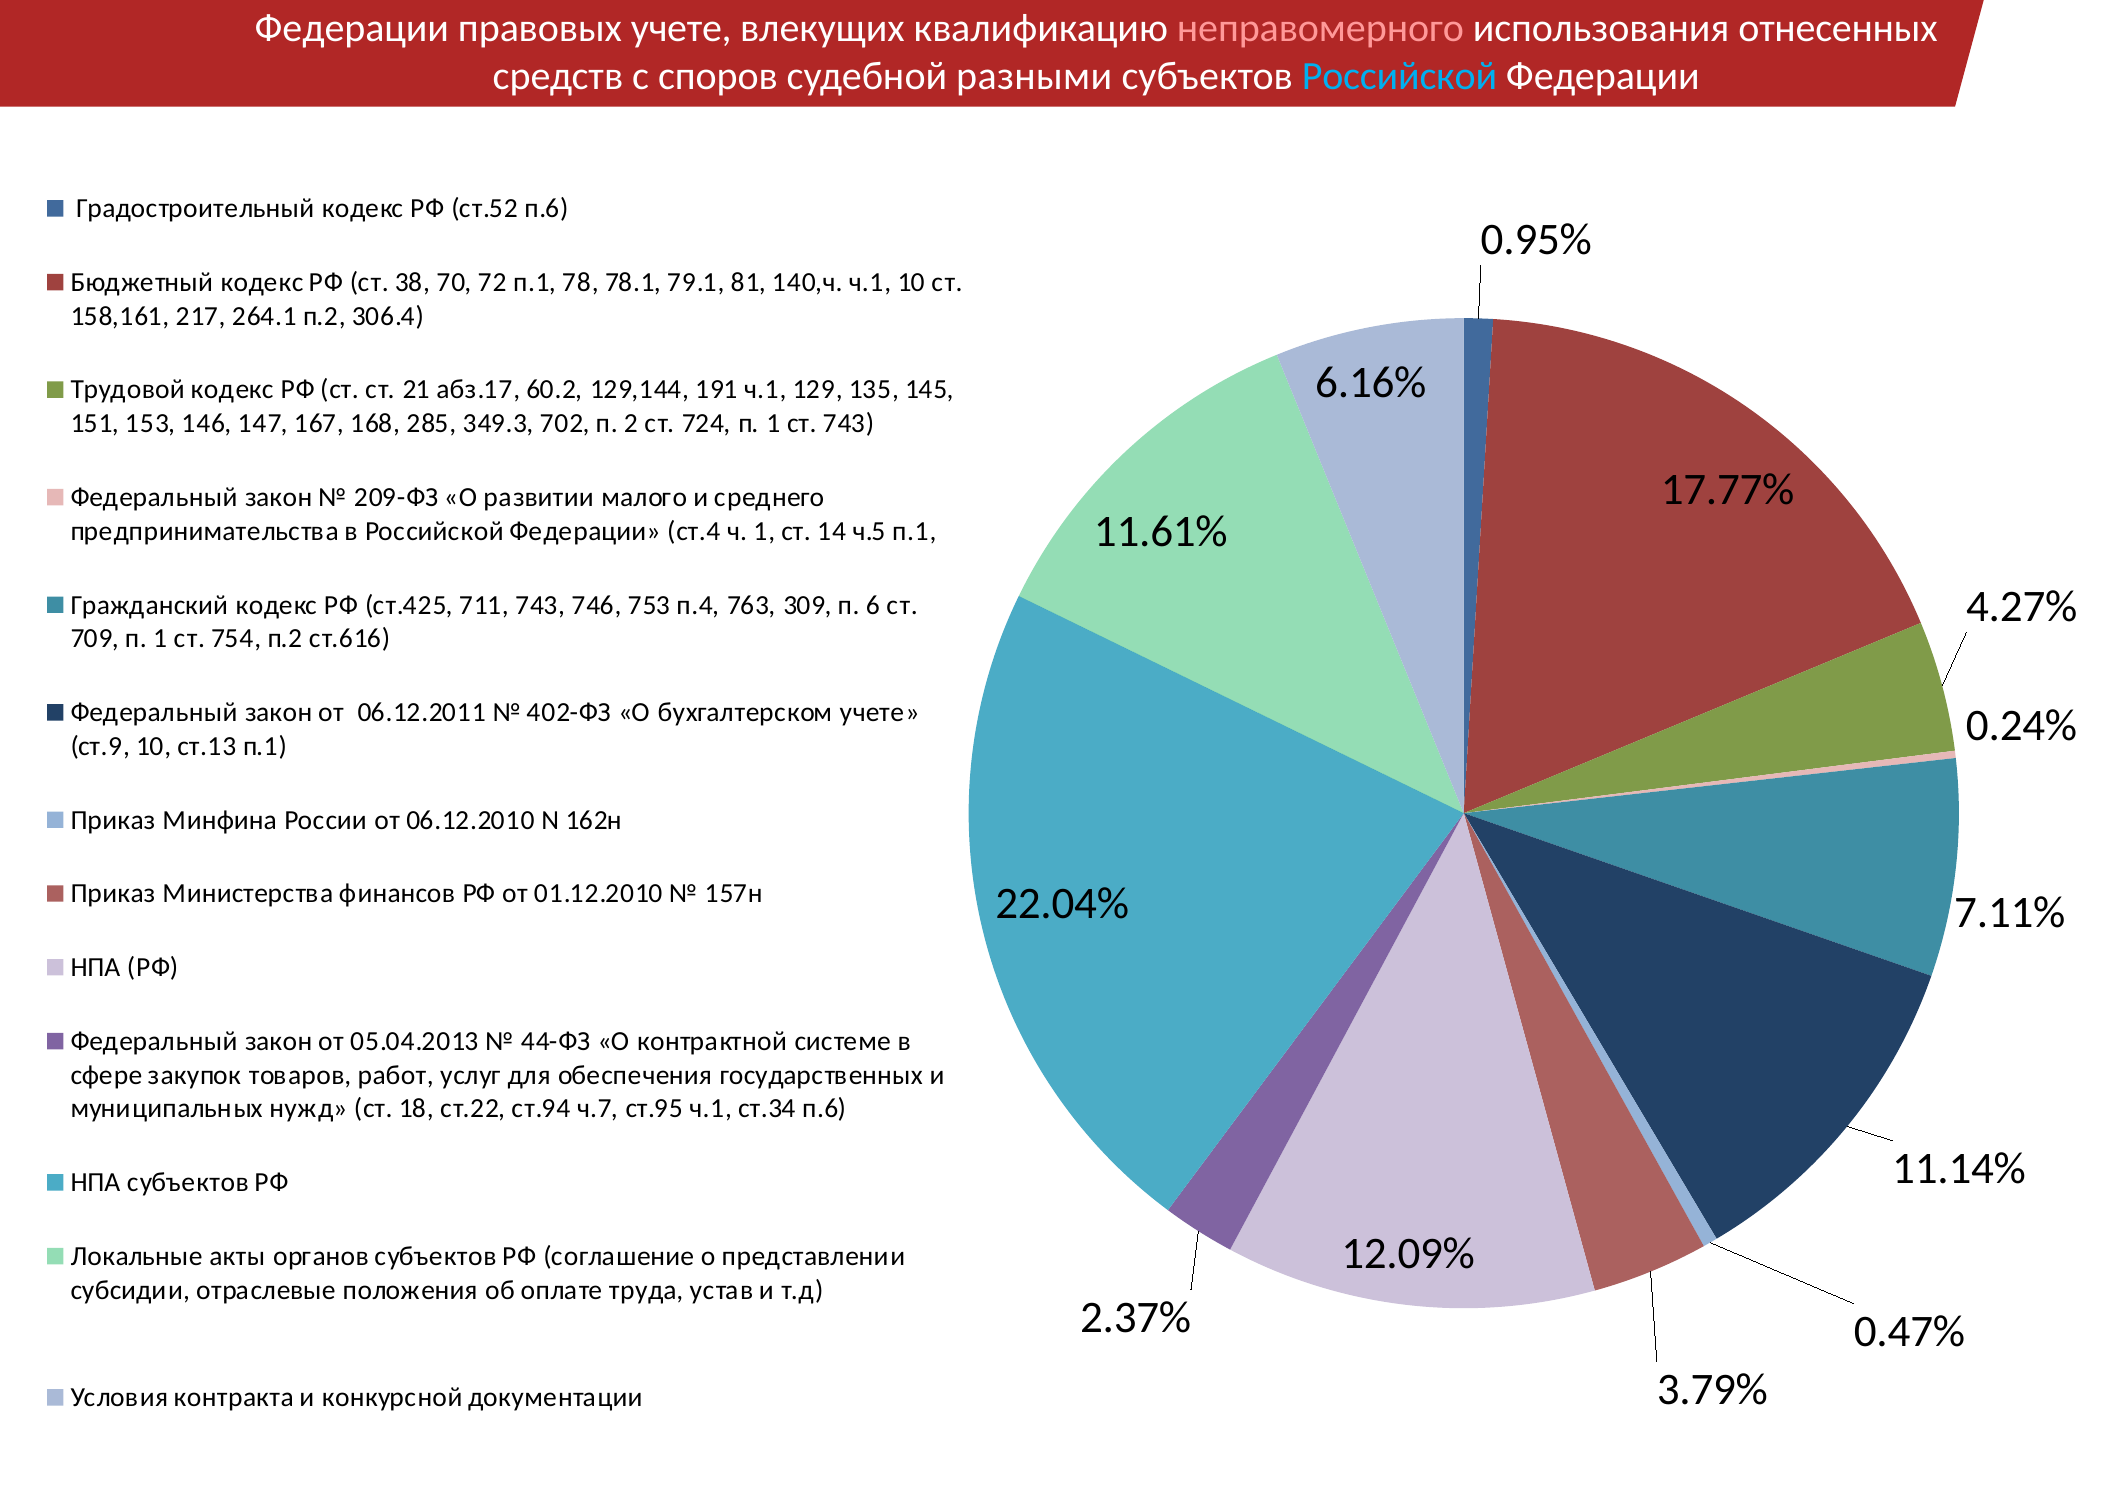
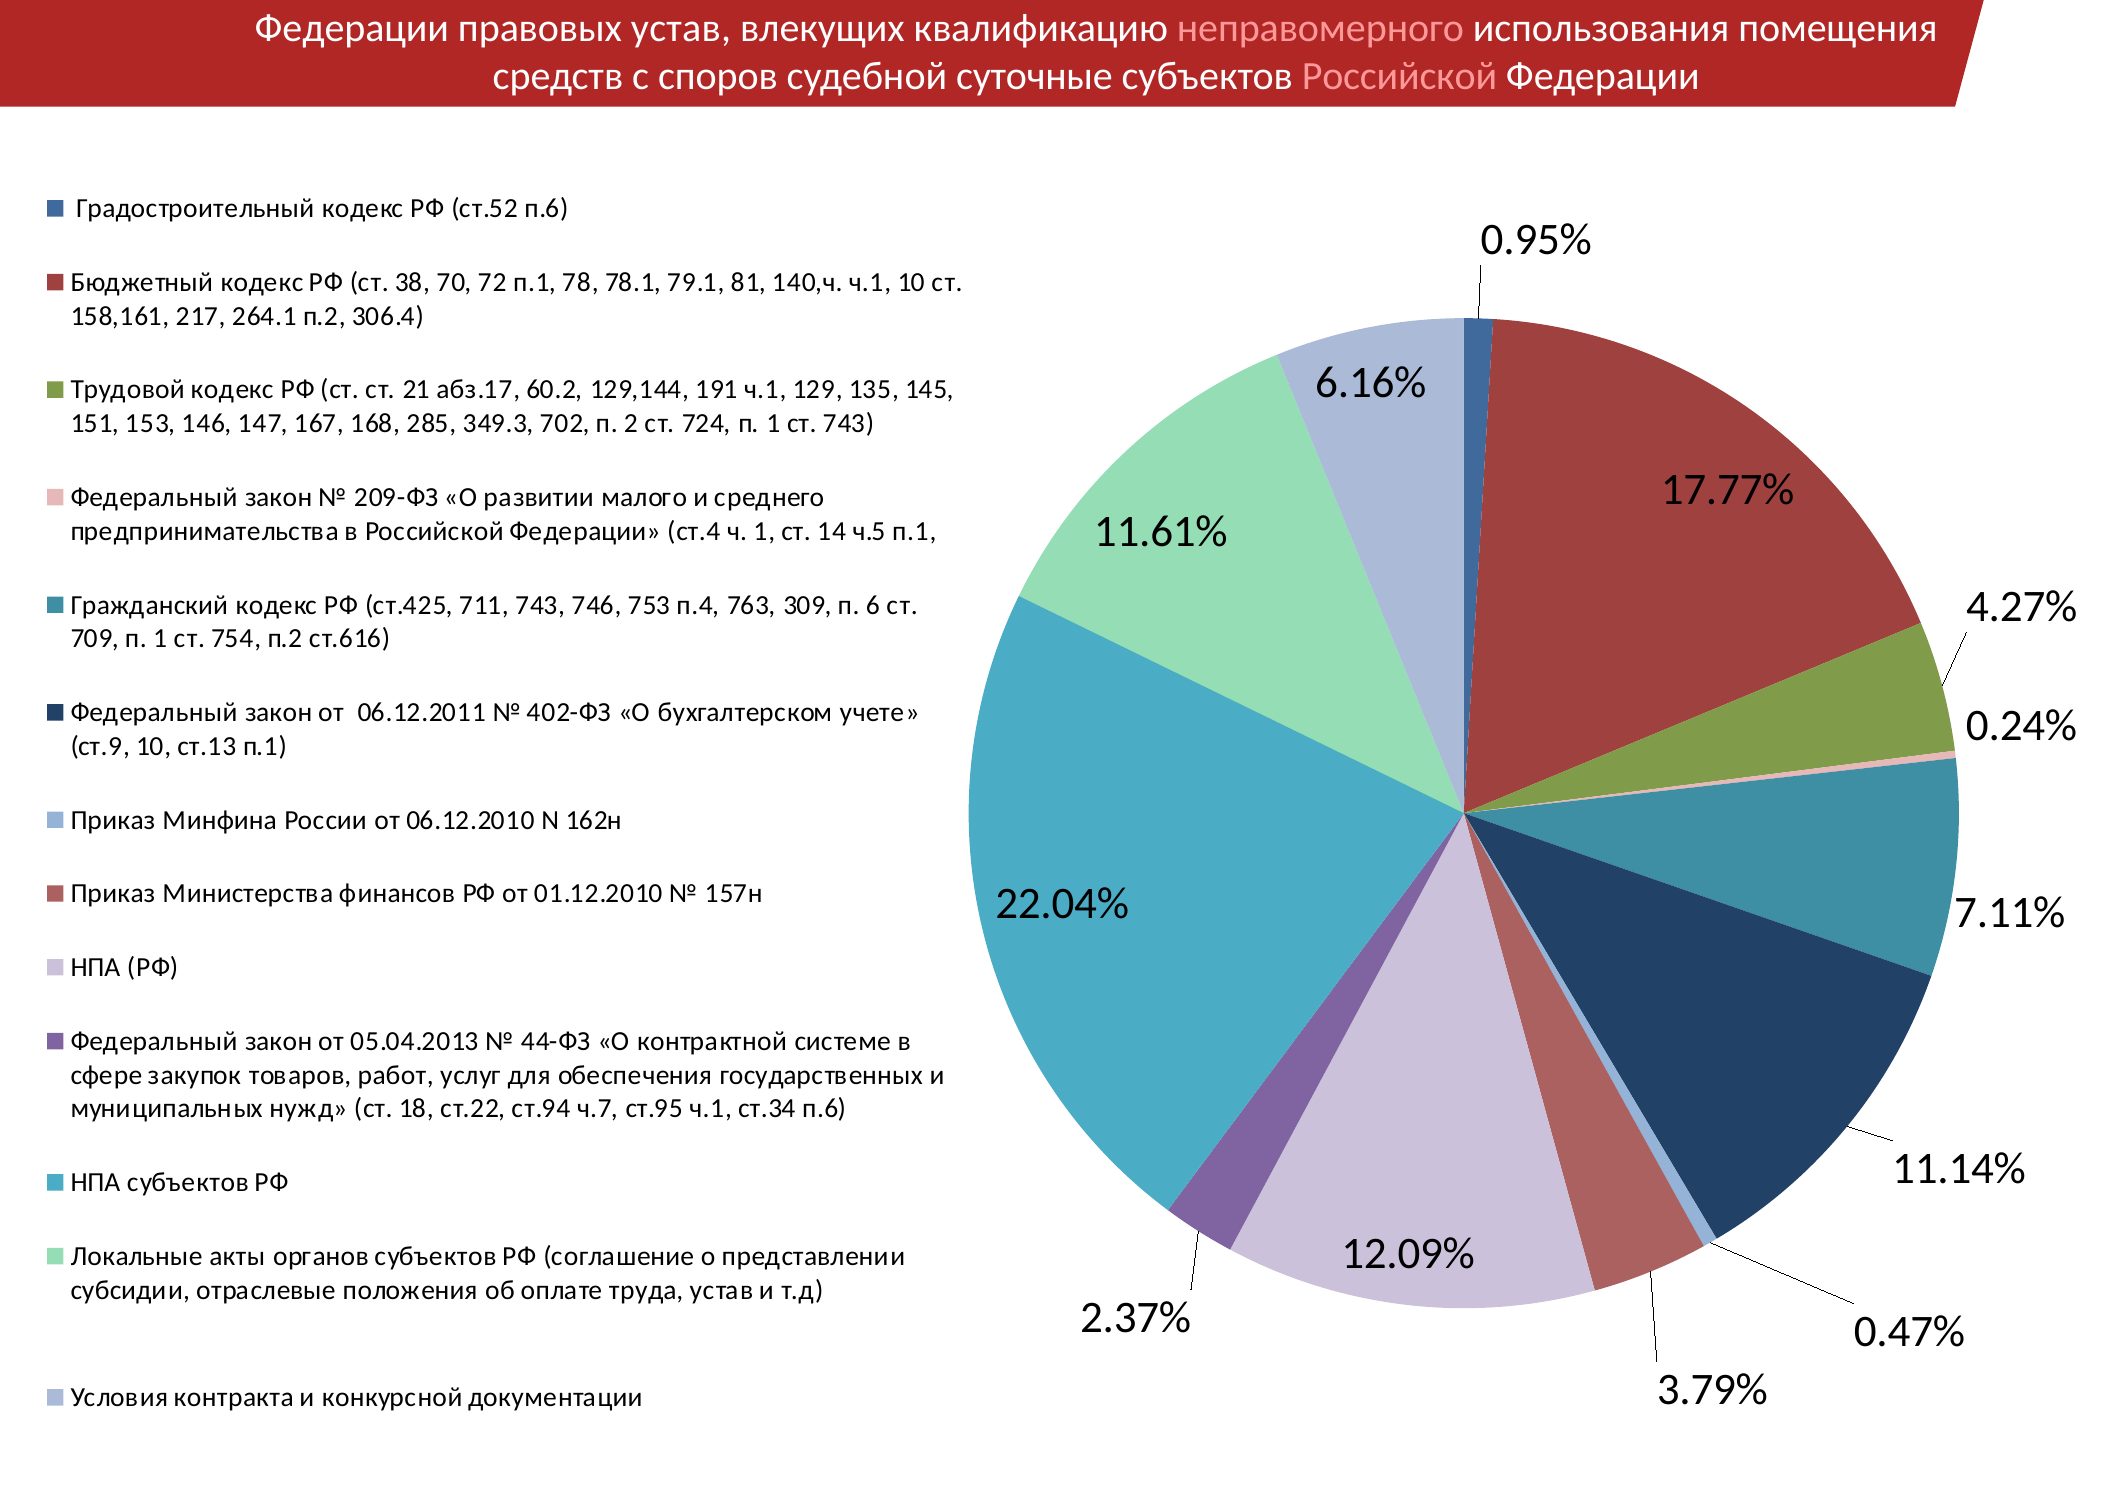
правовых учете: учете -> устав (681, 29)
отнесенных: отнесенных -> помещения (1838, 29)
разными: разными -> суточные (1034, 77)
Российской colour: light blue -> pink (1399, 77)
